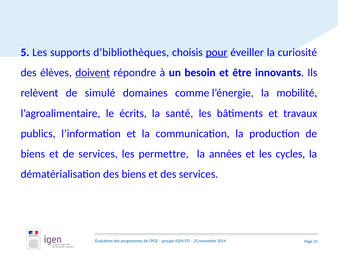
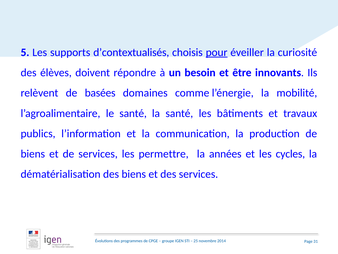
d’bibliothèques: d’bibliothèques -> d’contextualisés (131, 52)
doivent underline: present -> none (93, 73)
simulé: simulé -> basées (100, 93)
le écrits: écrits -> santé (133, 113)
